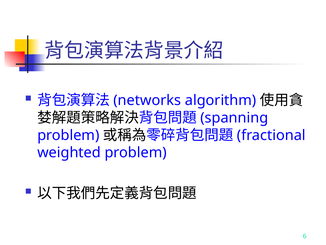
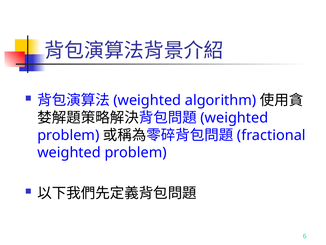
networks: networks -> weighted (147, 100)
spanning: spanning -> weighted (234, 118)
